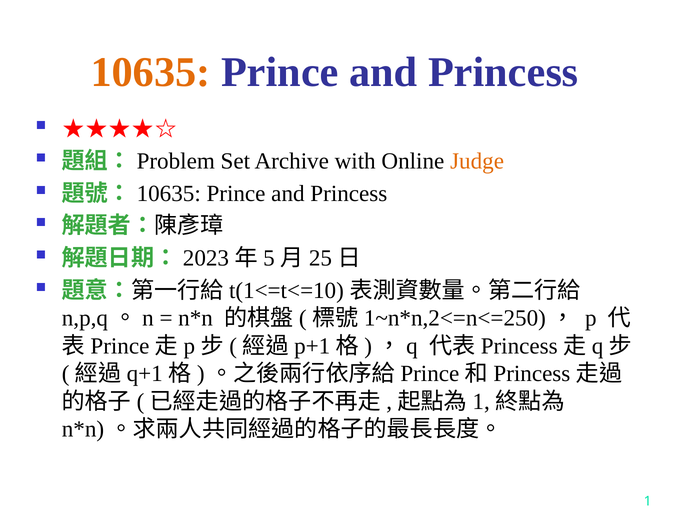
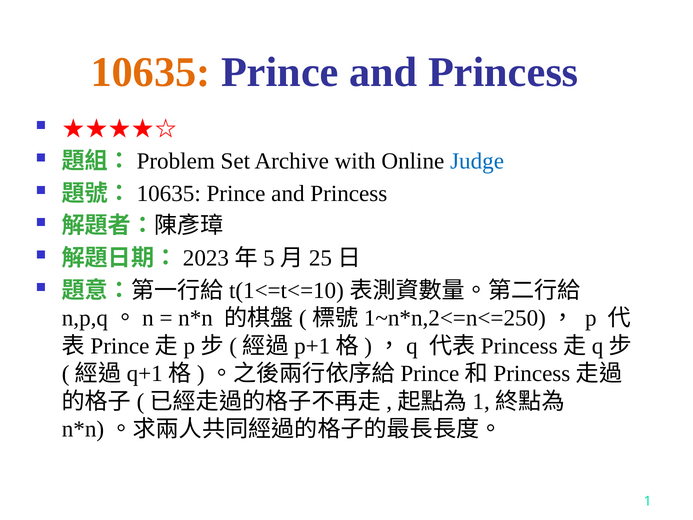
Judge colour: orange -> blue (477, 161)
